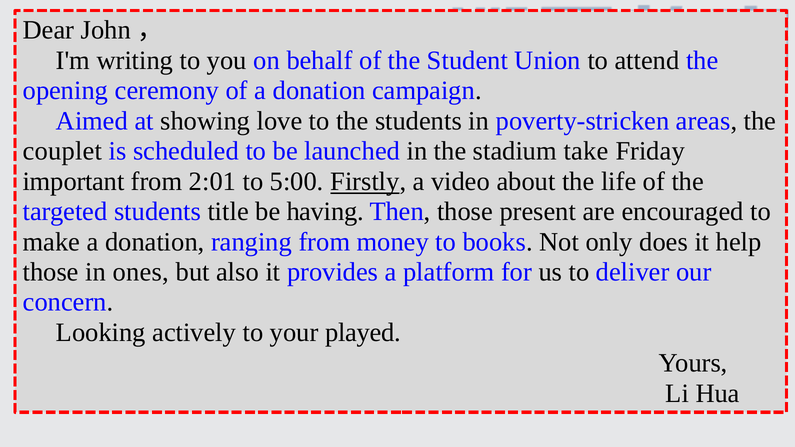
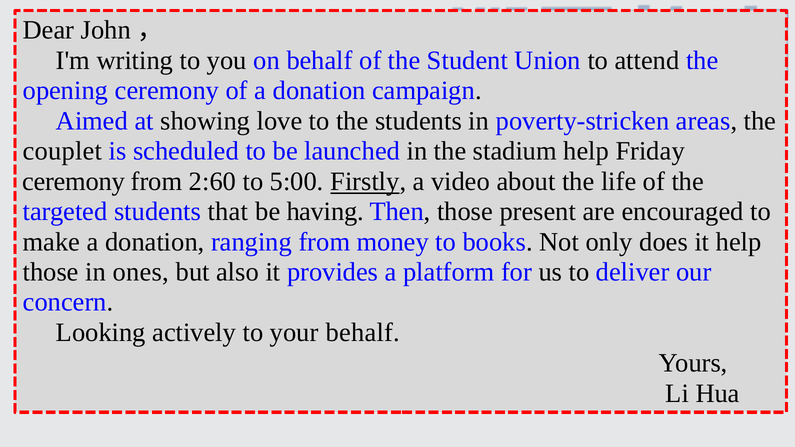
stadium take: take -> help (586, 151)
important: important -> ceremony (74, 181)
2:01: 2:01 -> 2:60 (213, 181)
title: title -> that (228, 212)
your played: played -> behalf (363, 333)
